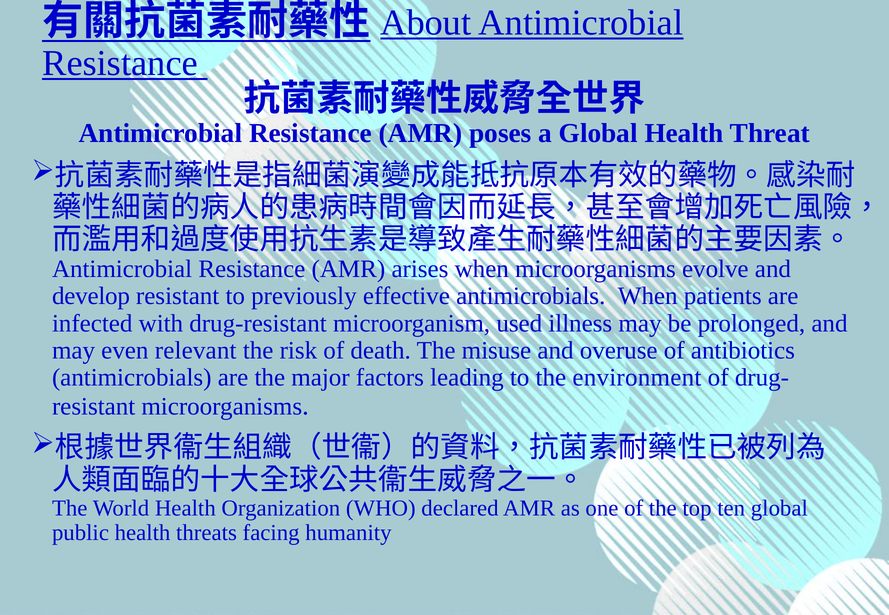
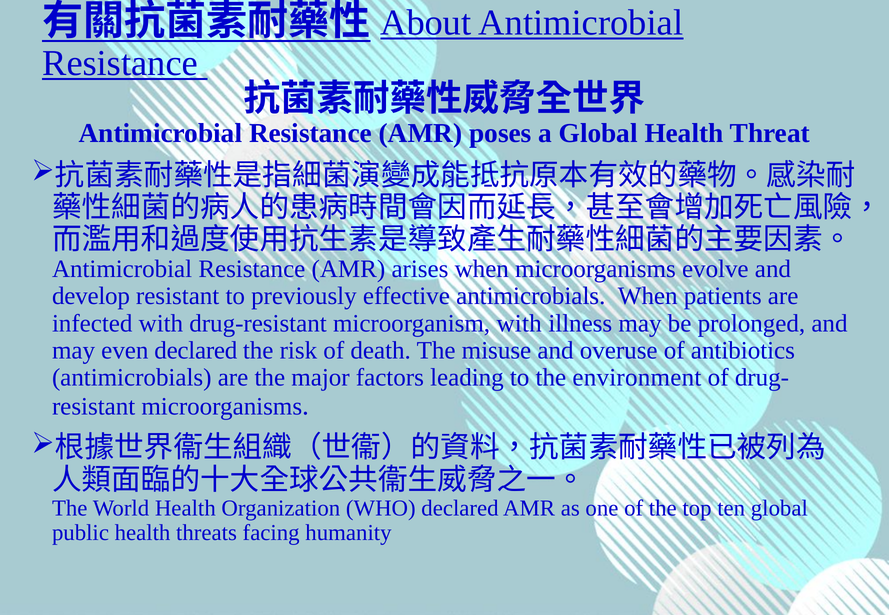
microorganism used: used -> with (519, 323)
even relevant: relevant -> declared (196, 351)
